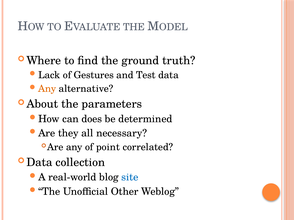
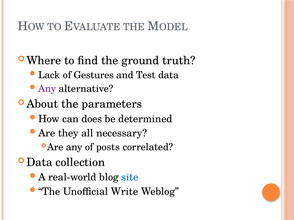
Any colour: orange -> purple (47, 89)
point: point -> posts (108, 147)
Other: Other -> Write (125, 192)
